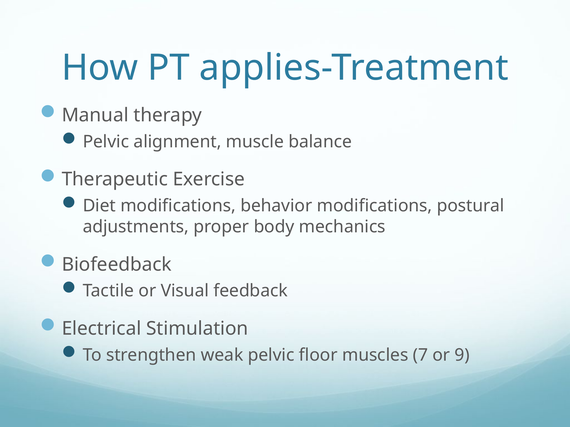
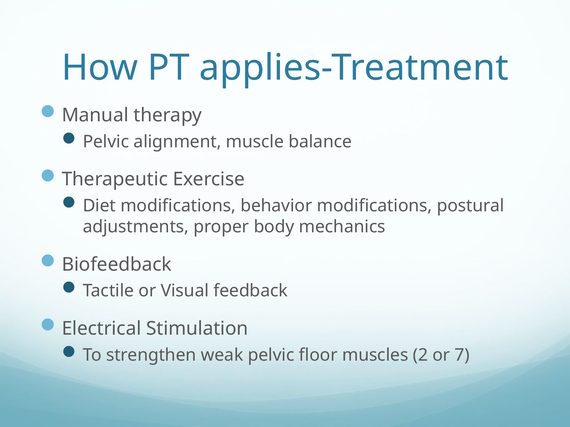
7: 7 -> 2 (420, 355)
9: 9 -> 7 (462, 355)
